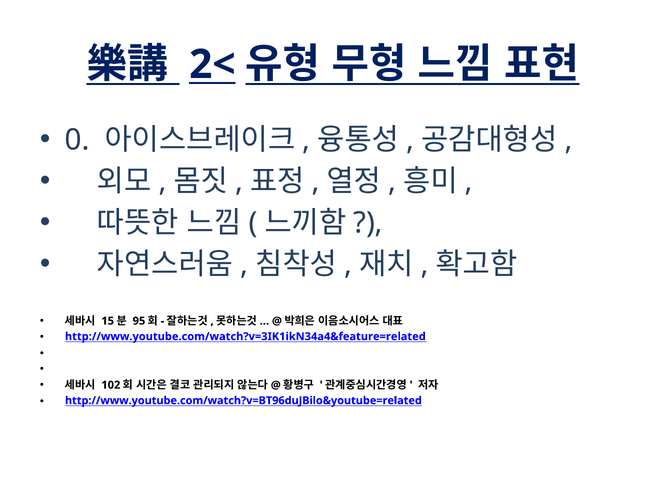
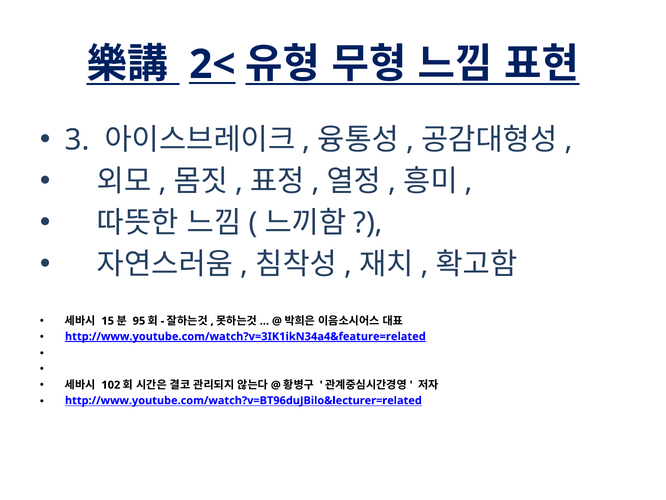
0: 0 -> 3 (77, 140)
http://www.youtube.com/watch?v=3IK1ikN34a4&feature=related underline: none -> present (245, 336)
http://www.youtube.com/watch?v=BT96duJBilo&youtube=related: http://www.youtube.com/watch?v=BT96duJBilo&youtube=related -> http://www.youtube.com/watch?v=BT96duJBilo&lecturer=related (243, 400)
